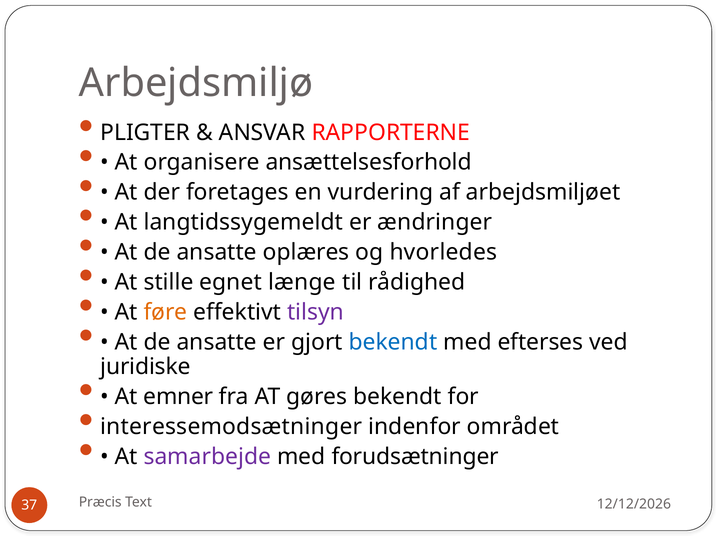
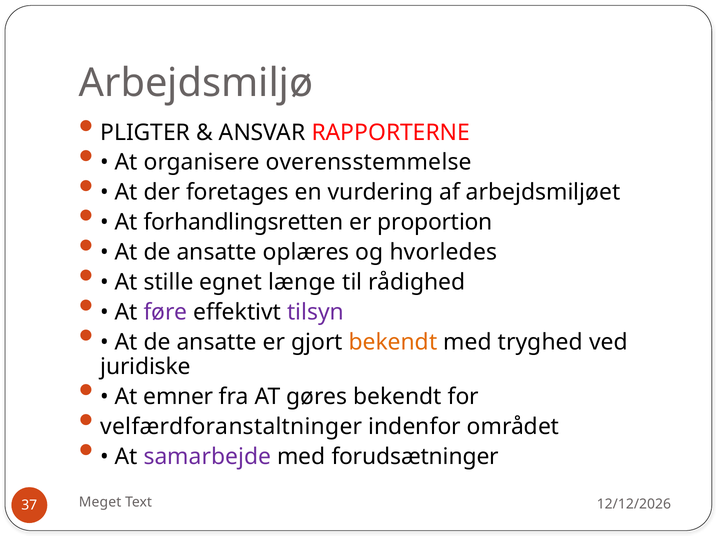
ansættelsesforhold: ansættelsesforhold -> overensstemmelse (369, 162)
langtidssygemeldt: langtidssygemeldt -> forhandlingsretten (243, 222)
ændringer: ændringer -> proportion (435, 222)
føre colour: orange -> purple (165, 312)
bekendt colour: blue -> orange (393, 342)
efterses: efterses -> tryghed (540, 342)
interessemodsætninger: interessemodsætninger -> velfærdforanstaltninger (231, 426)
Præcis: Præcis -> Meget (100, 502)
